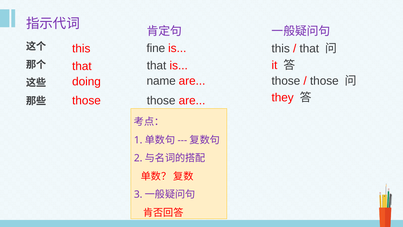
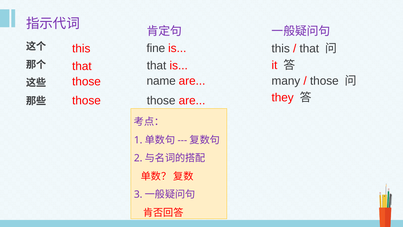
those: those -> many (286, 81)
doing: doing -> those (87, 82)
